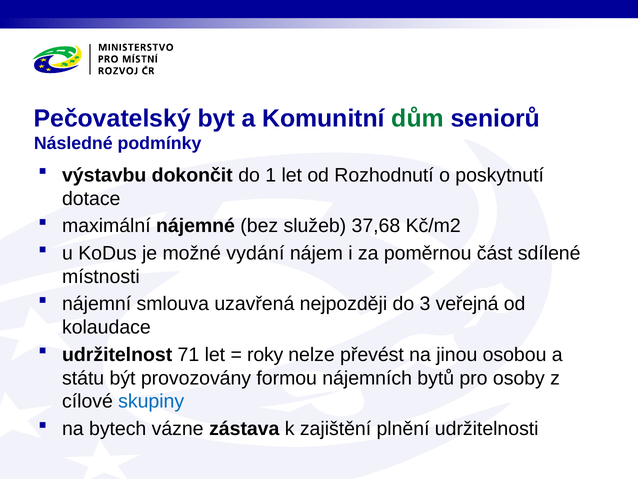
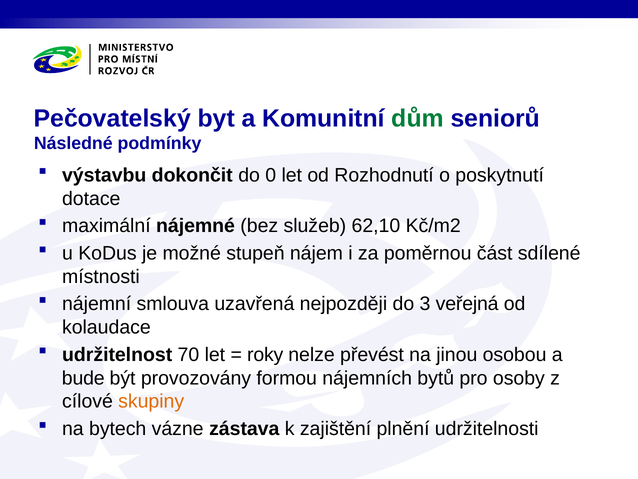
1: 1 -> 0 (271, 175)
37,68: 37,68 -> 62,10 (376, 226)
vydání: vydání -> stupeň (255, 253)
71: 71 -> 70 (188, 354)
státu: státu -> bude (83, 378)
skupiny colour: blue -> orange (151, 401)
